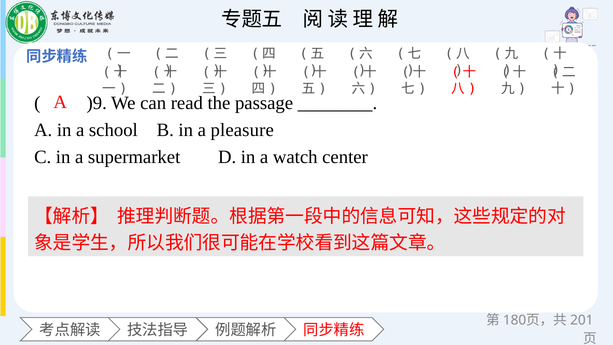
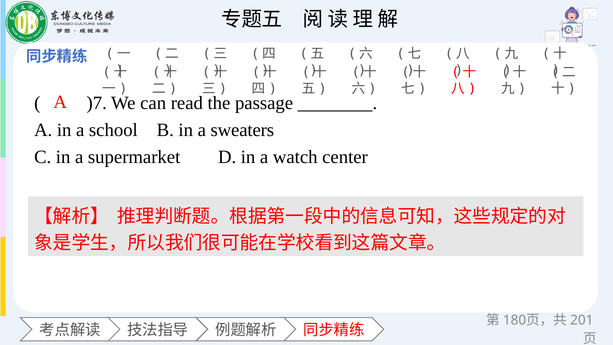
)9: )9 -> )7 (97, 103)
pleasure: pleasure -> sweaters (242, 130)
